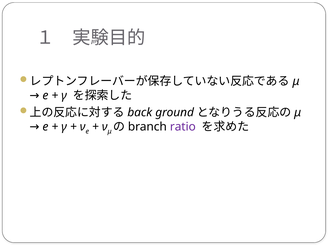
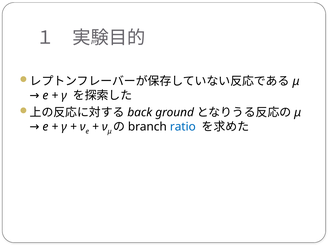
ratio colour: purple -> blue (183, 127)
